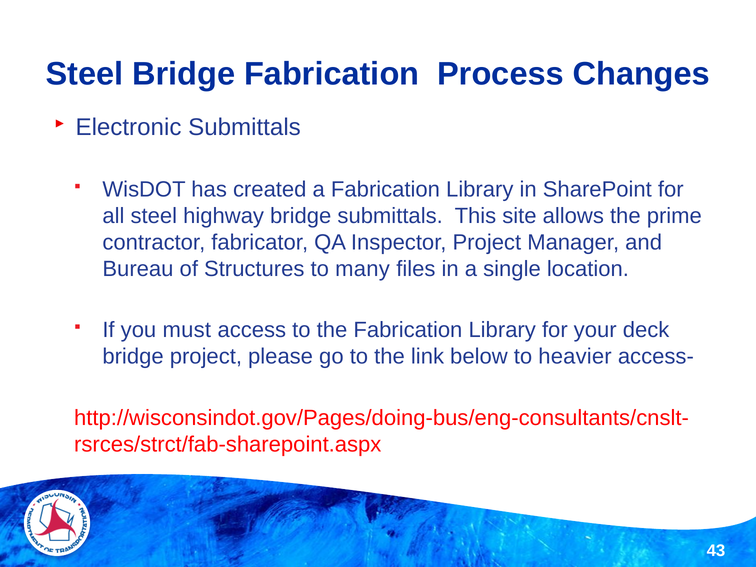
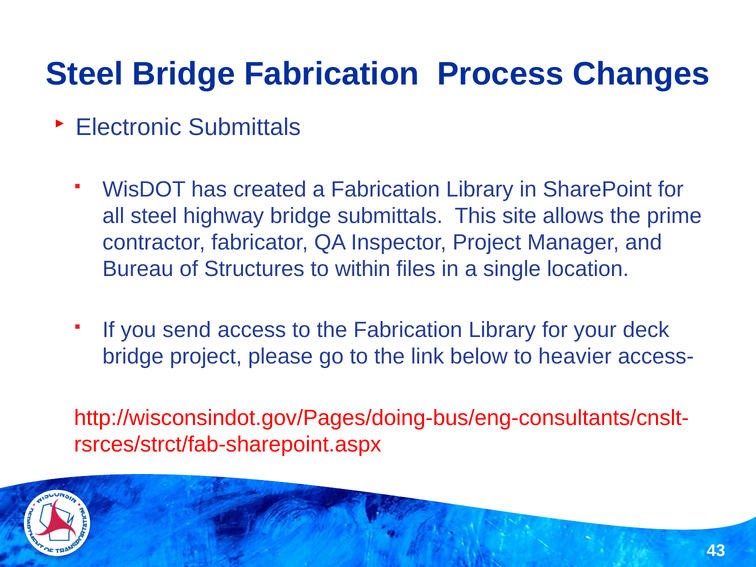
many: many -> within (363, 269)
must: must -> send (187, 330)
